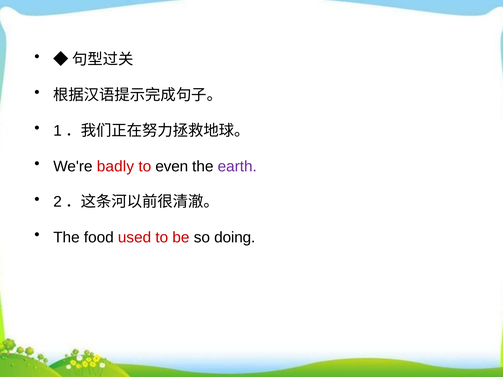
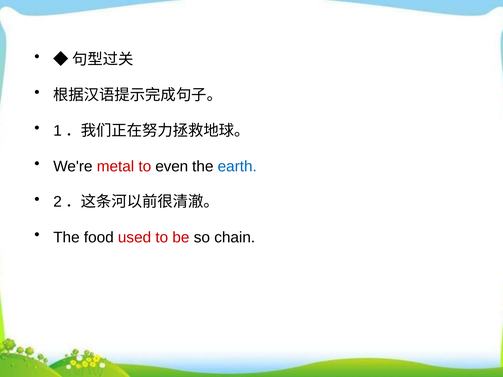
badly: badly -> metal (115, 166)
earth colour: purple -> blue (237, 166)
doing: doing -> chain (235, 238)
